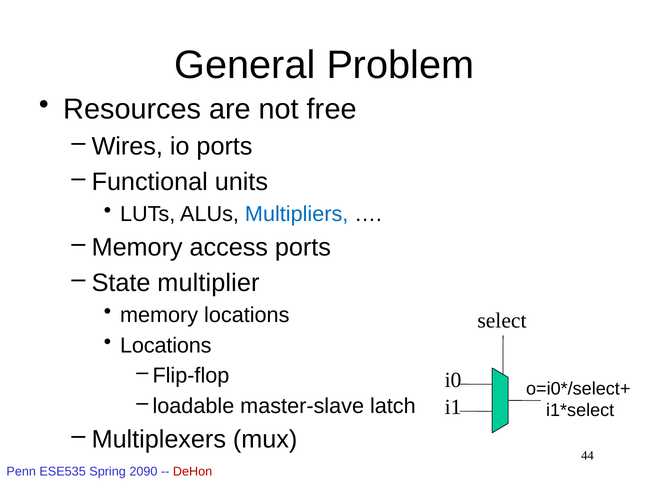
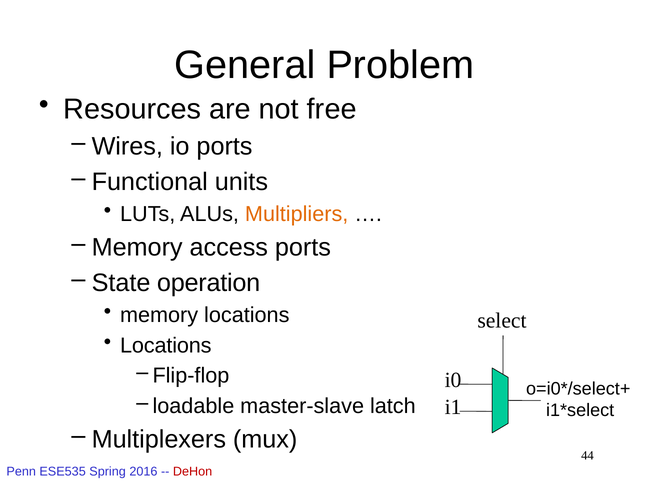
Multipliers colour: blue -> orange (297, 214)
multiplier: multiplier -> operation (209, 283)
2090: 2090 -> 2016 (143, 471)
